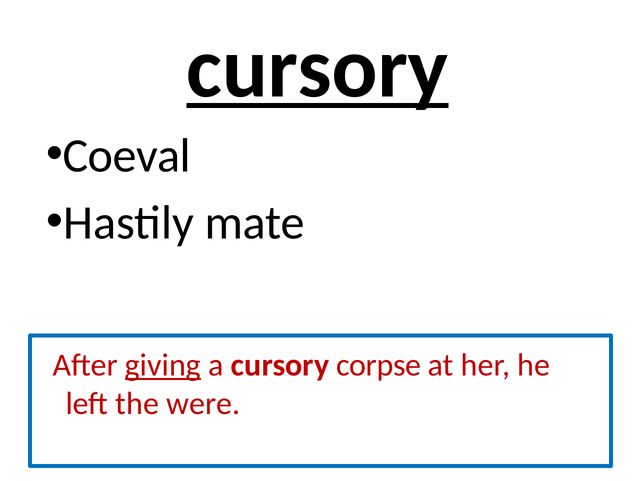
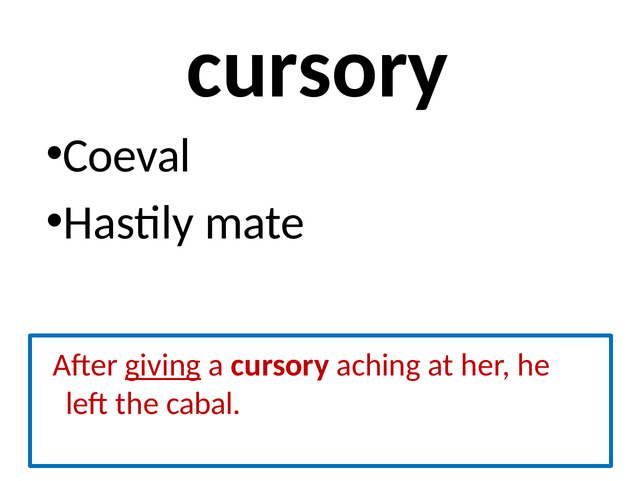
cursory underline: present -> none (317, 69)
corpse: corpse -> aching (379, 365)
were: were -> cabal (204, 404)
